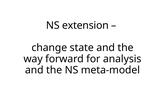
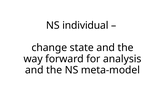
extension: extension -> individual (85, 25)
